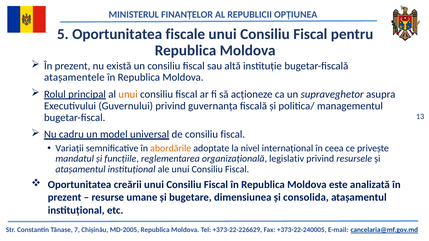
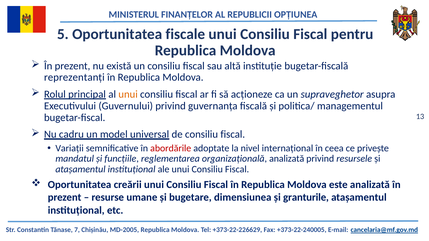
atașamentele: atașamentele -> reprezentanți (74, 78)
abordările colour: orange -> red (171, 148)
organizațională legislativ: legislativ -> analizată (287, 159)
consolida: consolida -> granturile (306, 198)
